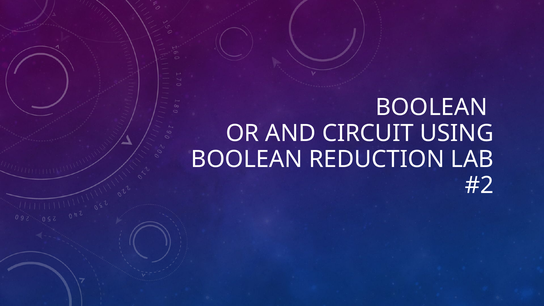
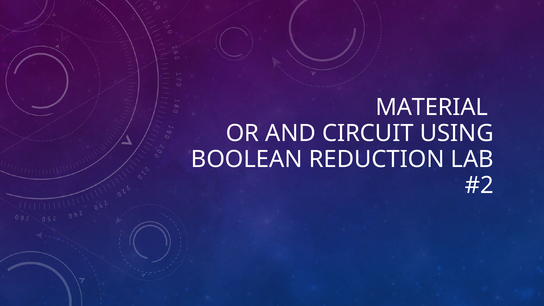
BOOLEAN: BOOLEAN -> MATERIAL (432, 107)
